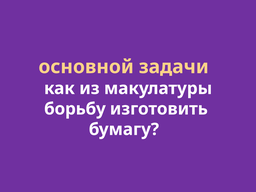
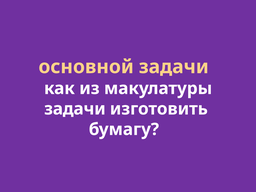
борьбу: борьбу -> задачи (75, 109)
